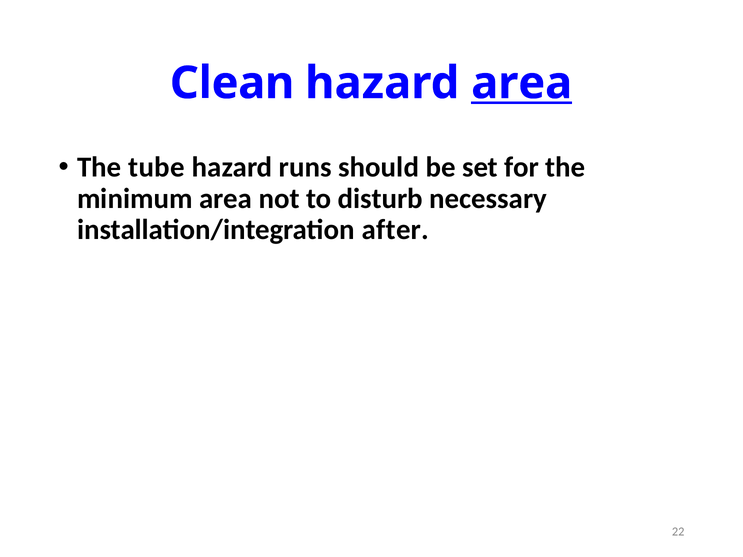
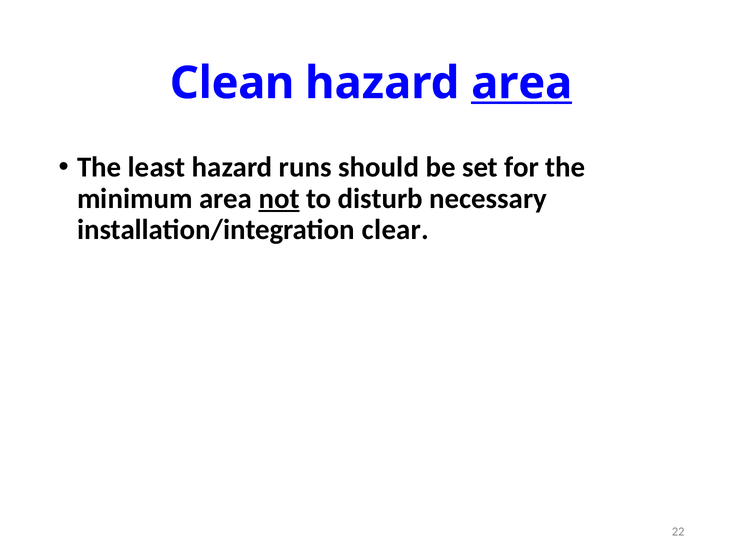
tube: tube -> least (157, 167)
not underline: none -> present (279, 199)
after: after -> clear (395, 230)
